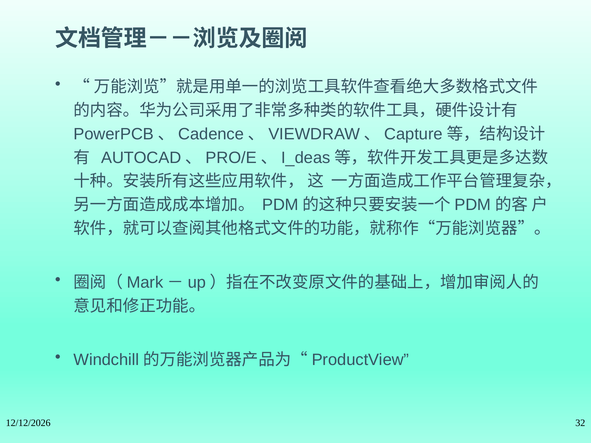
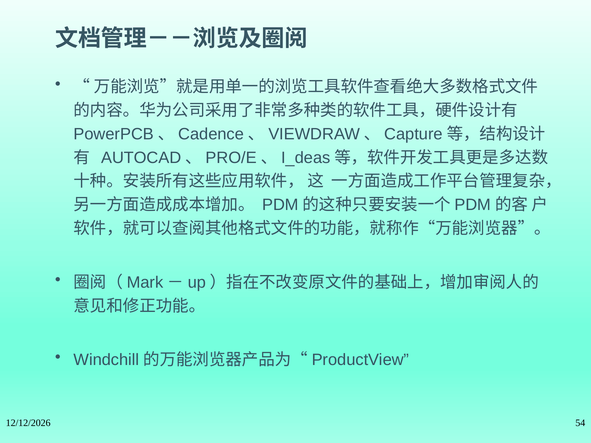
32: 32 -> 54 (580, 423)
